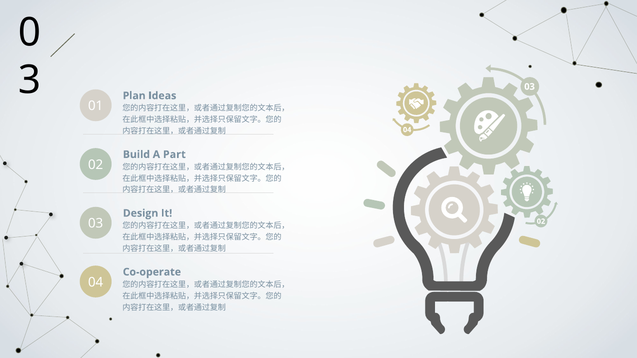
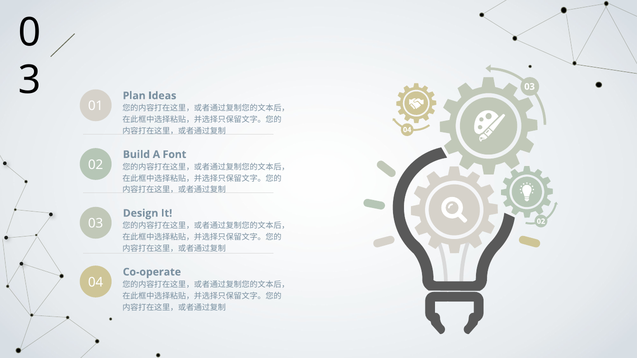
Part: Part -> Font (174, 155)
